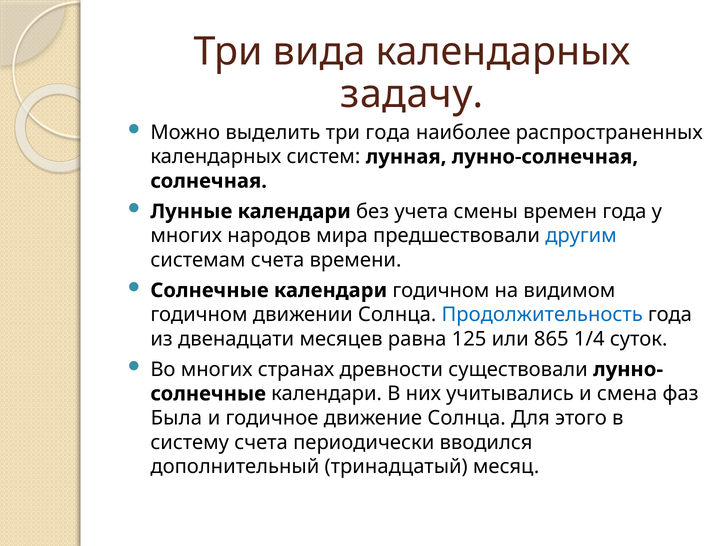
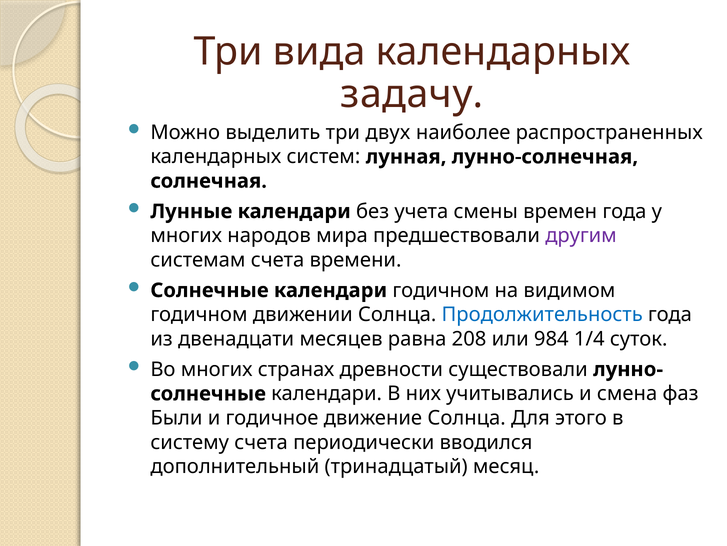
три года: года -> двух (388, 132)
другим colour: blue -> purple (581, 235)
125: 125 -> 208 (469, 339)
865: 865 -> 984 (551, 339)
Была: Была -> Были (176, 417)
